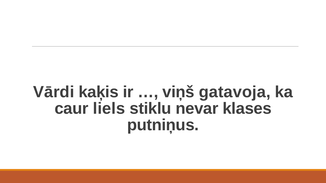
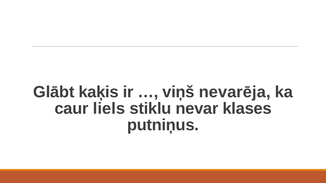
Vārdi: Vārdi -> Glābt (54, 92)
gatavoja: gatavoja -> nevarēja (235, 92)
